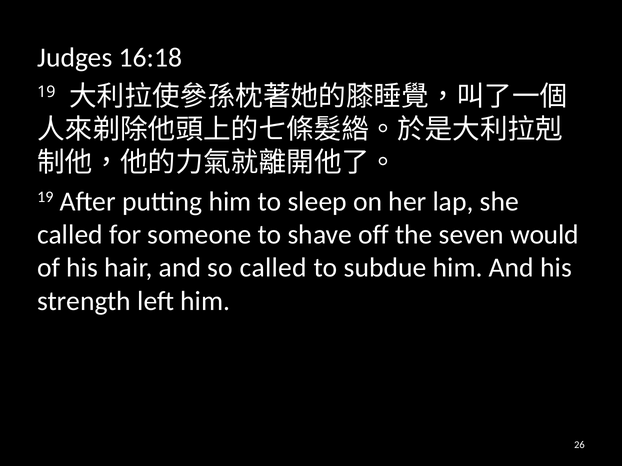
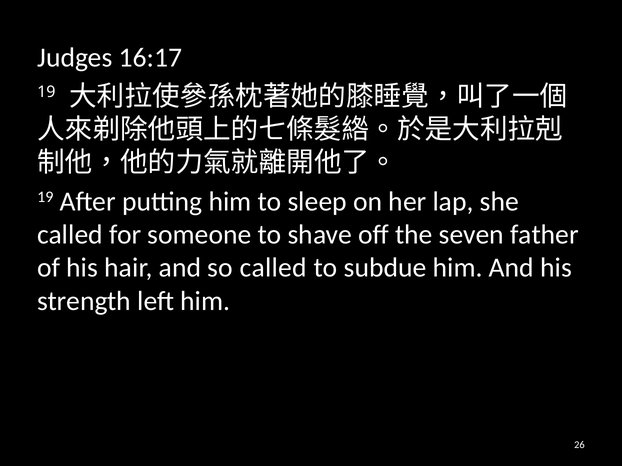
16:18: 16:18 -> 16:17 (150, 58)
would: would -> father (544, 235)
